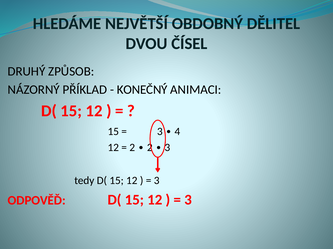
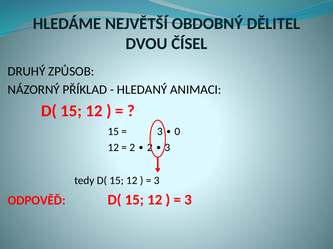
KONEČNÝ: KONEČNÝ -> HLEDANÝ (142, 90)
4: 4 -> 0 (177, 132)
